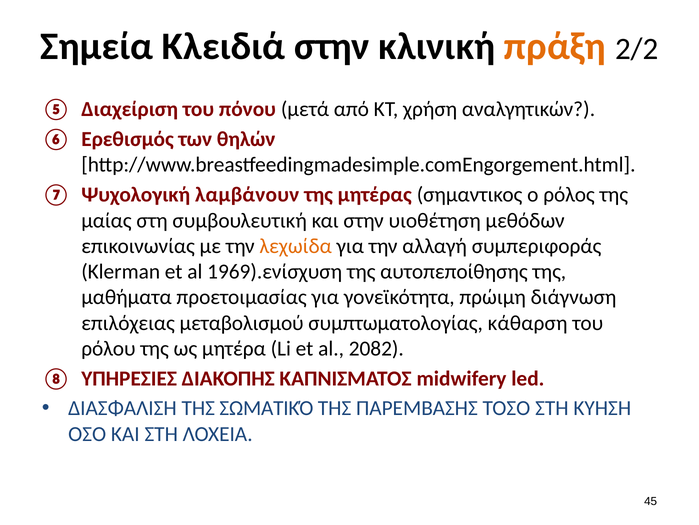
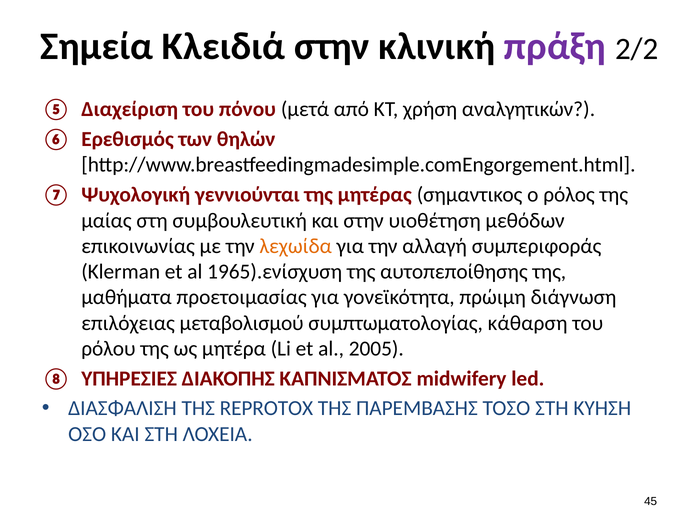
πράξη colour: orange -> purple (555, 46)
λαμβάνουν: λαμβάνουν -> γεννιούνται (247, 195)
1969).ενίσχυση: 1969).ενίσχυση -> 1965).ενίσχυση (275, 271)
2082: 2082 -> 2005 (376, 348)
ΣΩΜΑΤΙΚΌ: ΣΩΜΑΤΙΚΌ -> REPROTOX (266, 408)
